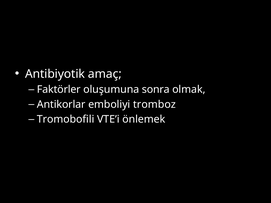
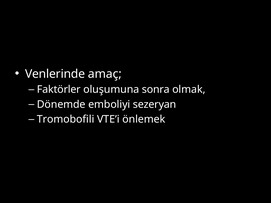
Antibiyotik: Antibiyotik -> Venlerinde (55, 74)
Antikorlar: Antikorlar -> Dönemde (61, 105)
tromboz: tromboz -> sezeryan (155, 105)
